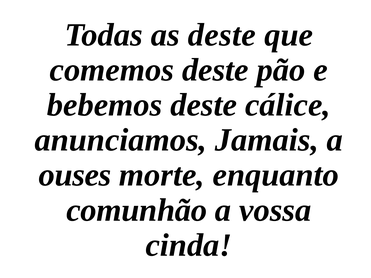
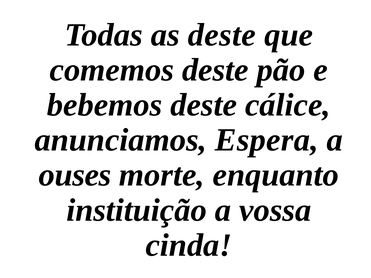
Jamais: Jamais -> Espera (267, 140)
comunhão: comunhão -> instituição (137, 210)
